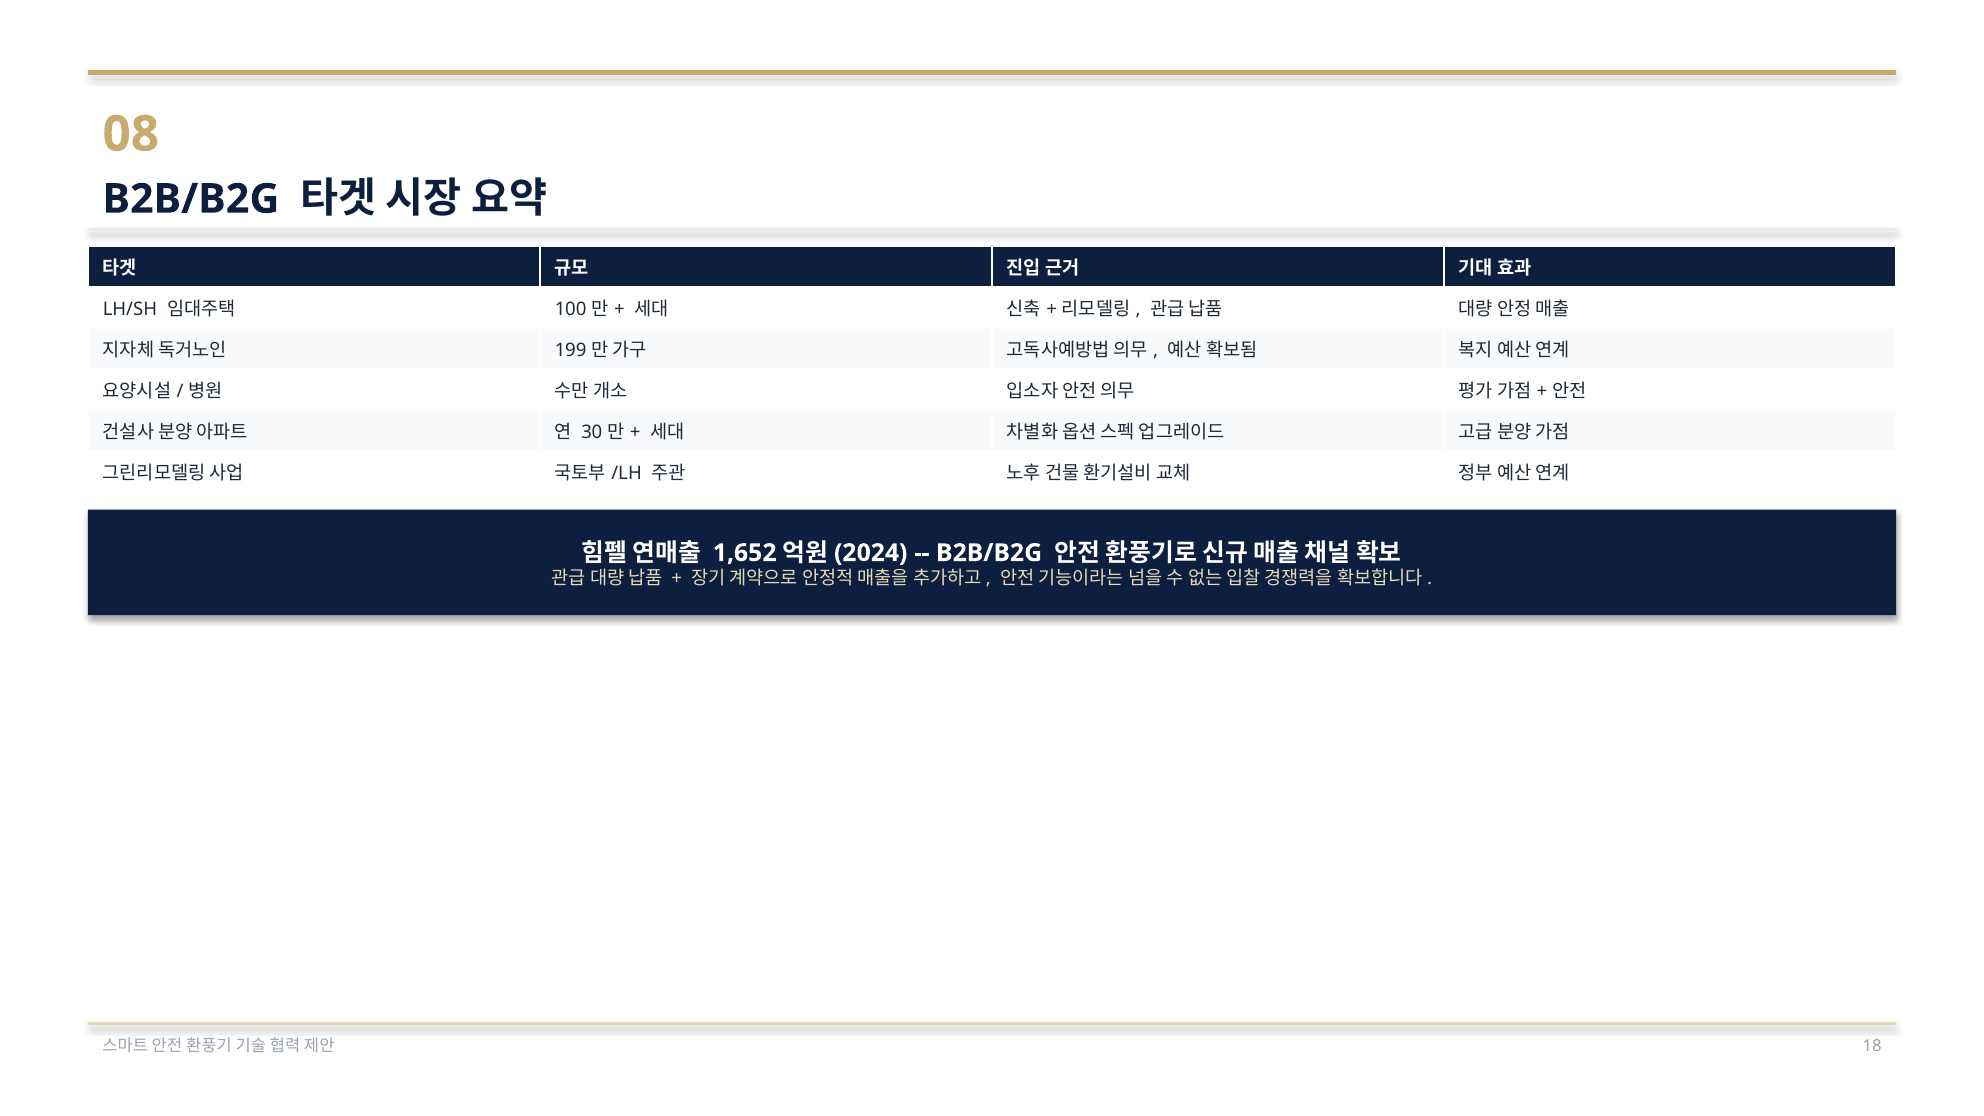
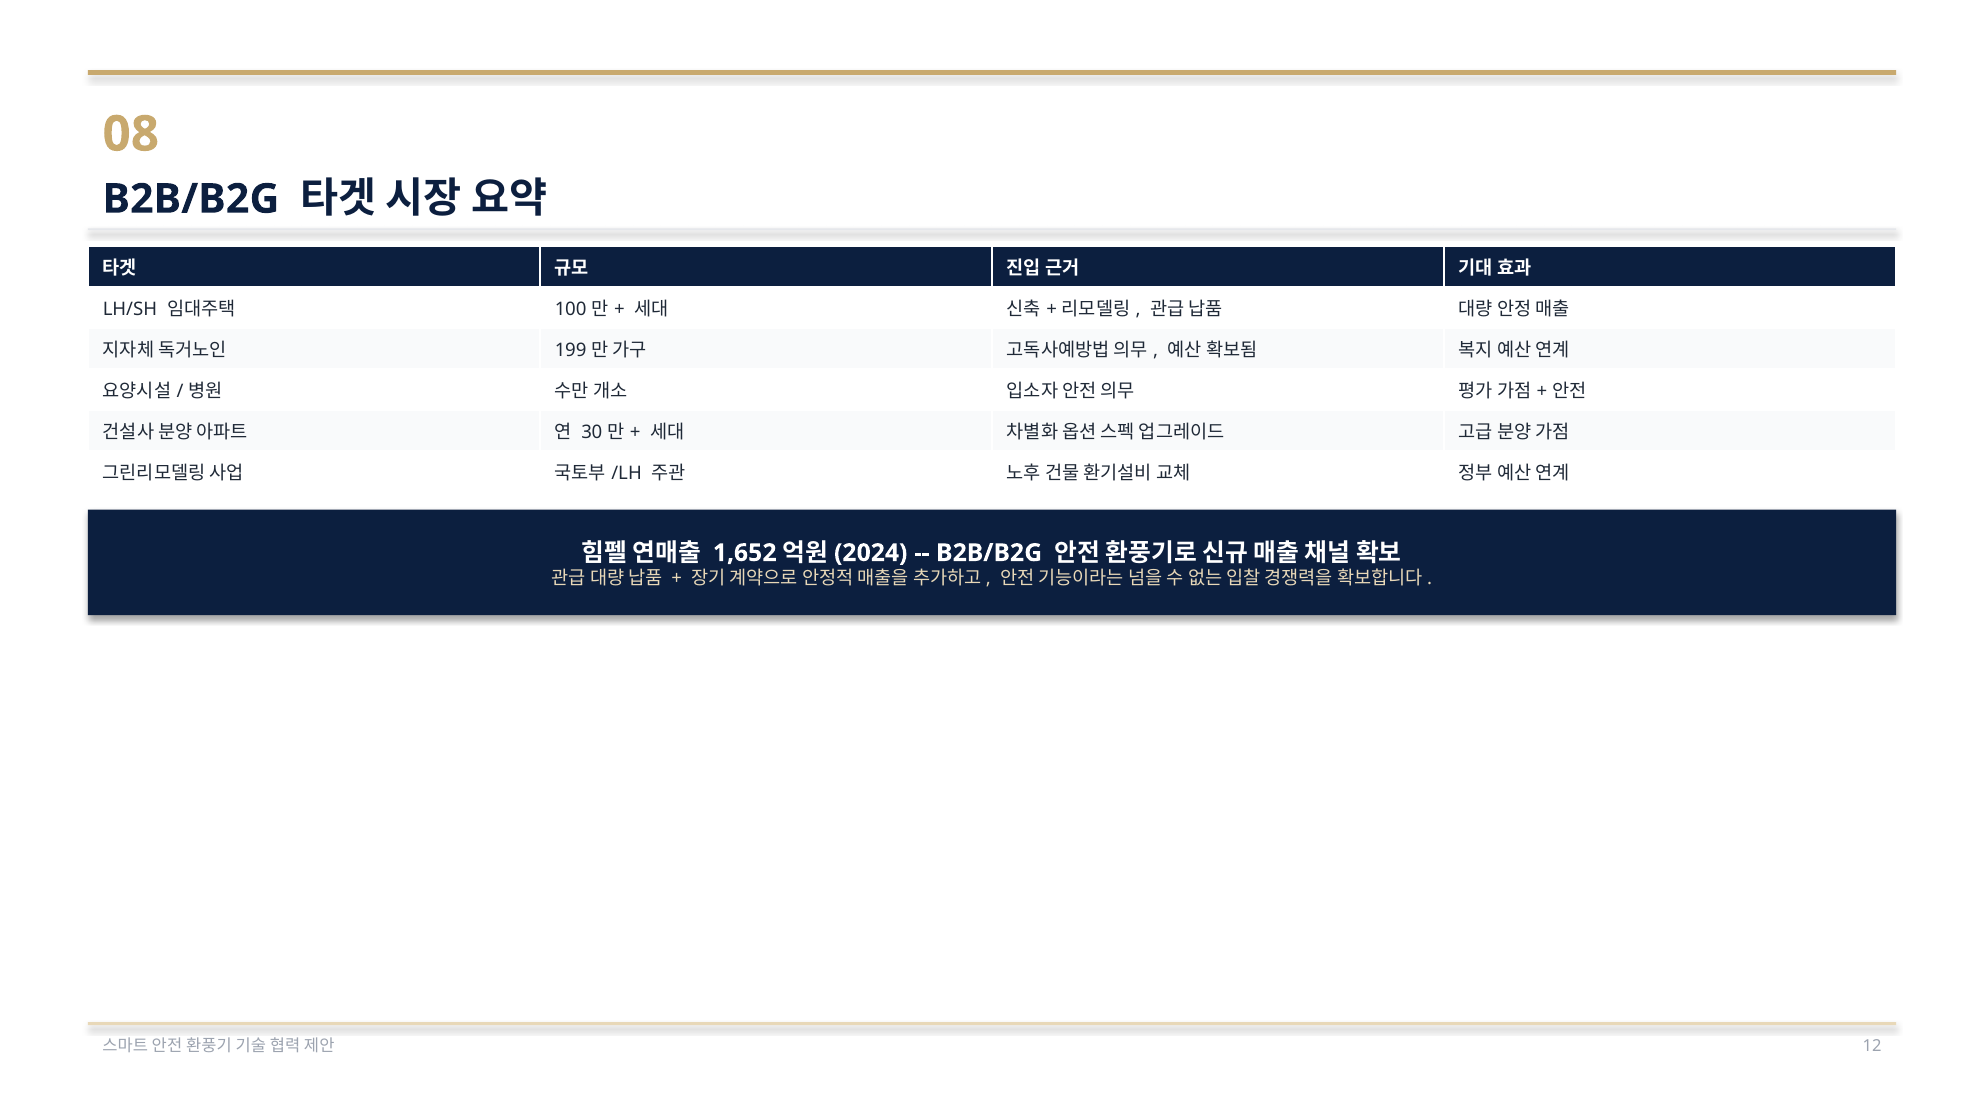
18: 18 -> 12 (1872, 1046)
